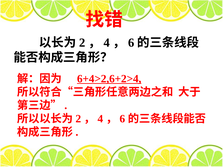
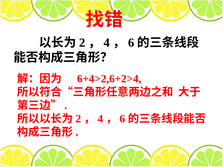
6+4>2,6+2>4 underline: present -> none (109, 79)
